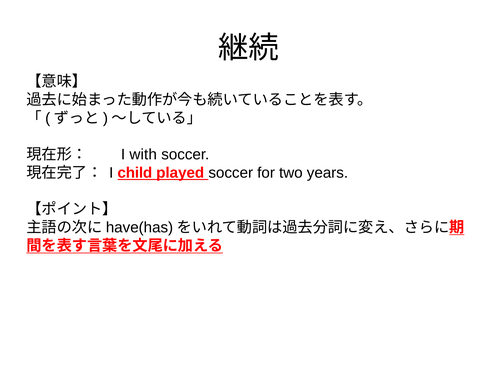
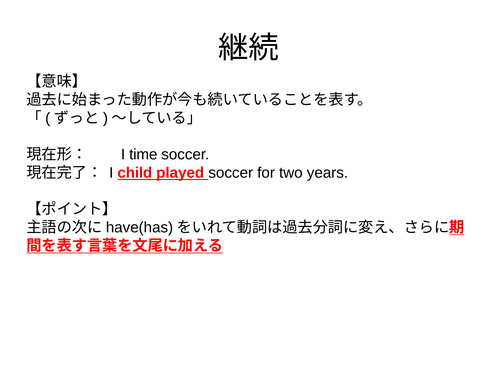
with: with -> time (143, 154)
